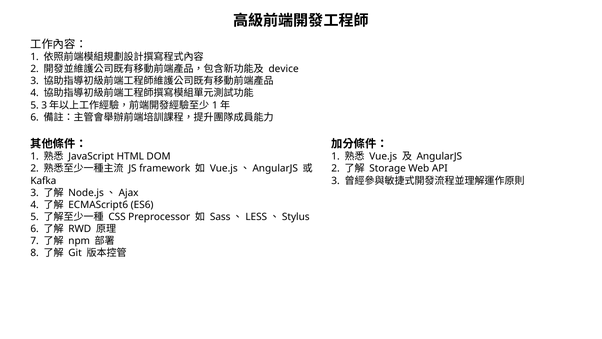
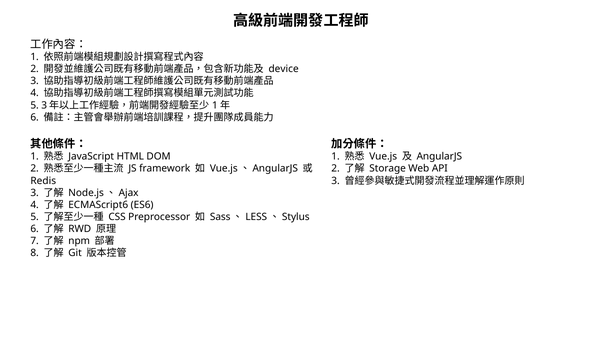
Kafka: Kafka -> Redis (43, 180)
